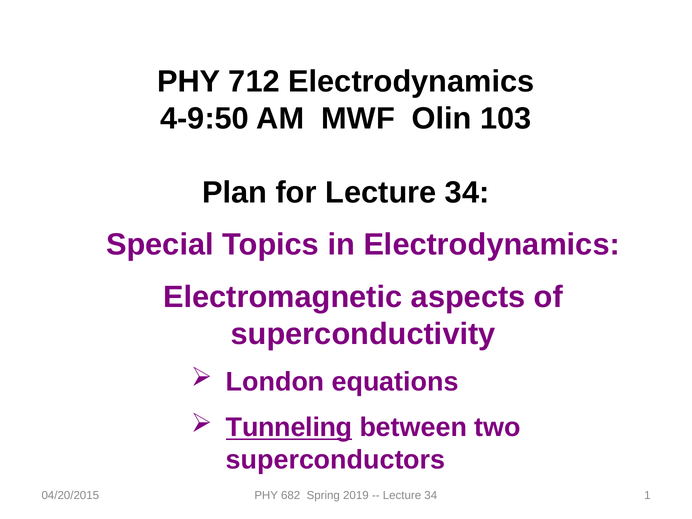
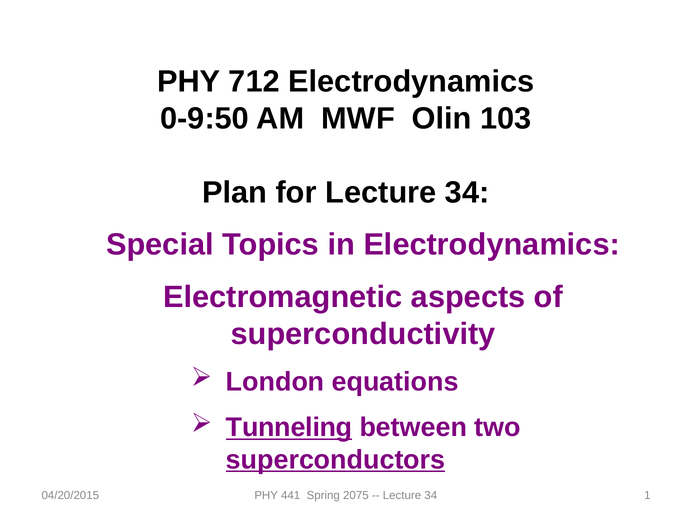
4-9:50: 4-9:50 -> 0-9:50 (205, 119)
superconductors underline: none -> present (336, 460)
682: 682 -> 441 (291, 496)
2019: 2019 -> 2075 (356, 496)
